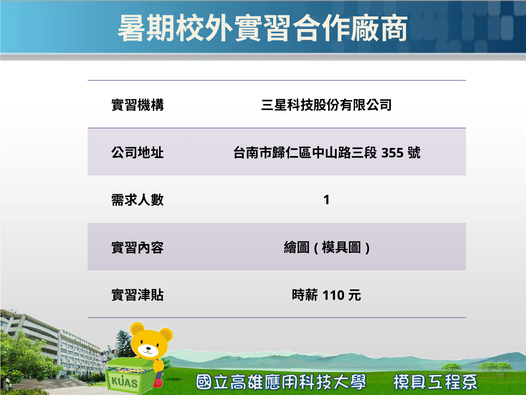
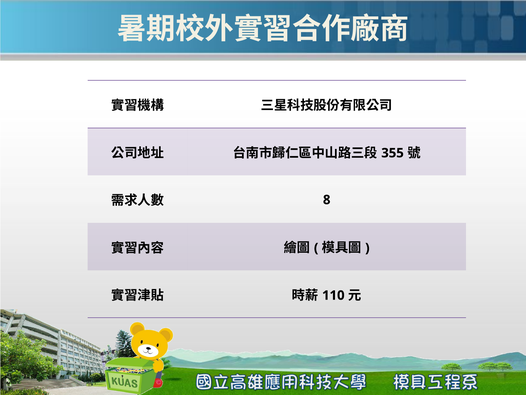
1: 1 -> 8 (327, 200)
